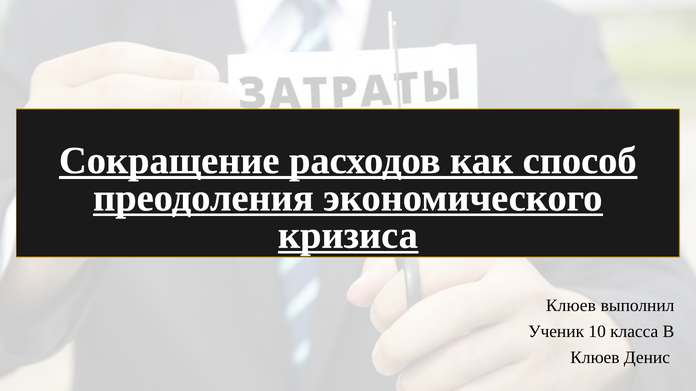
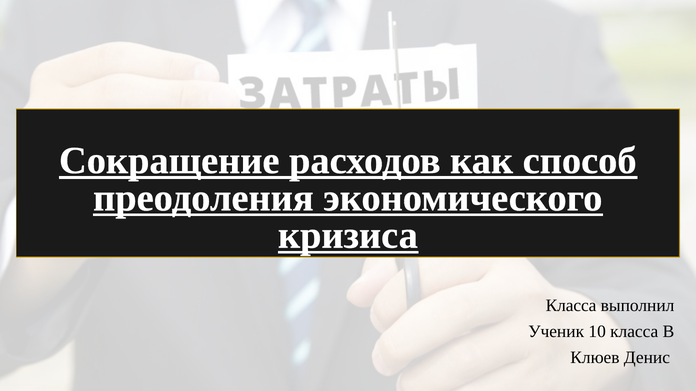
Клюев: Клюев -> Класса (571, 306)
